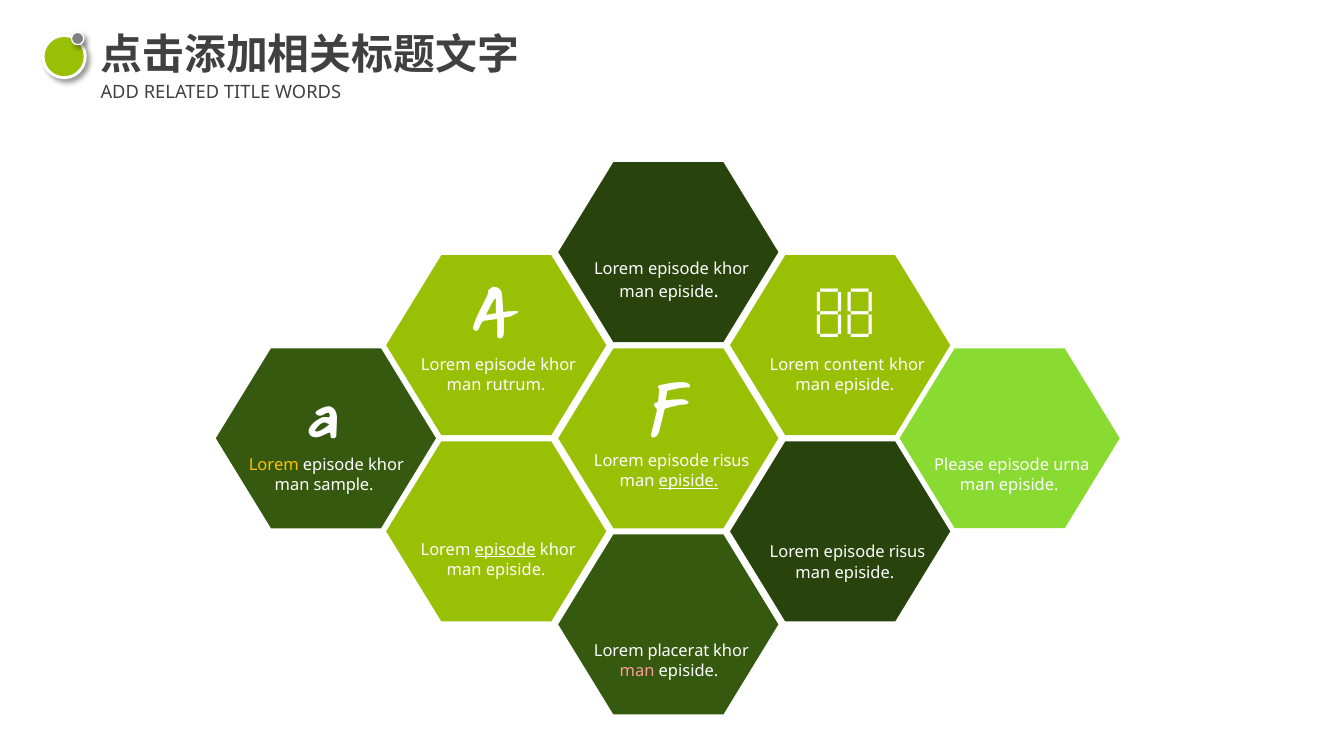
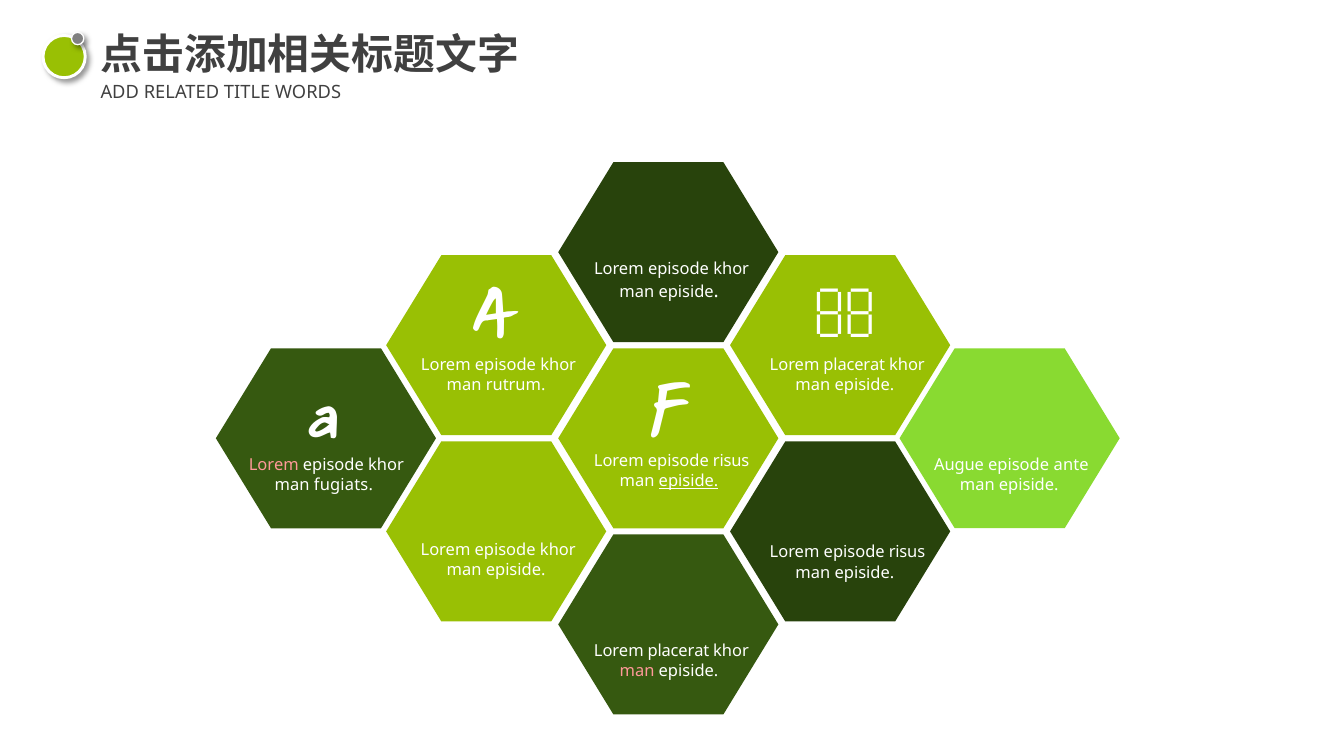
content: content -> placerat (854, 365)
Lorem colour: yellow -> pink (274, 465)
Please: Please -> Augue (959, 465)
urna: urna -> ante (1071, 465)
sample: sample -> fugiats (343, 485)
episode underline: present -> none (505, 550)
